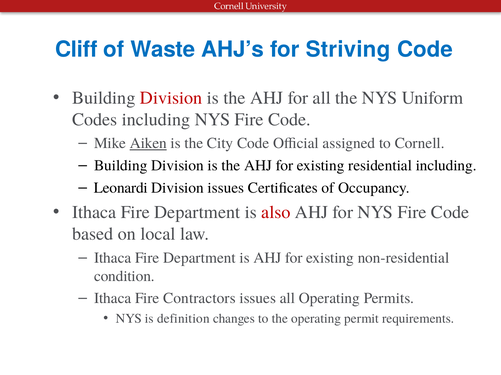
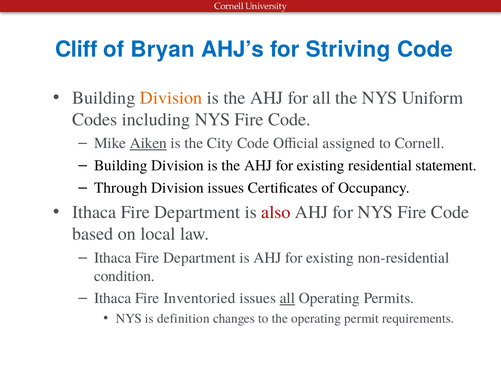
Waste: Waste -> Bryan (163, 50)
Division colour: red -> orange (171, 98)
residential including: including -> statement (446, 166)
Leonardi: Leonardi -> Through (121, 188)
Contractors: Contractors -> Inventoried (199, 299)
all underline: none -> present (287, 299)
